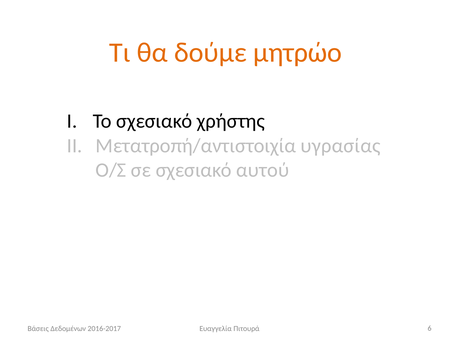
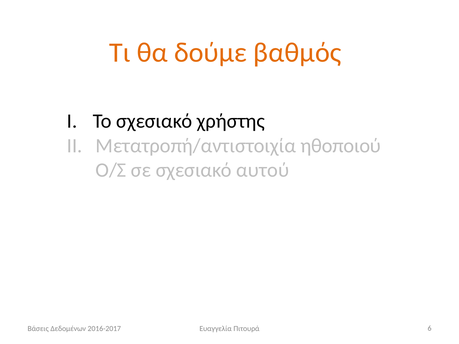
μητρώο: μητρώο -> βαθμός (297, 53)
υγρασίας: υγρασίας -> ηθοποιού (341, 146)
